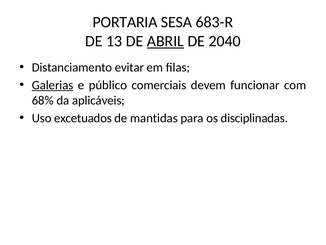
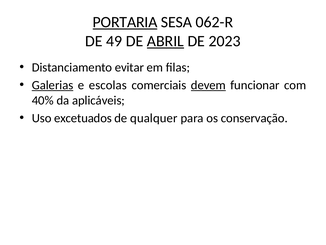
PORTARIA underline: none -> present (125, 22)
683-R: 683-R -> 062-R (214, 22)
13: 13 -> 49 (114, 41)
2040: 2040 -> 2023 (225, 41)
público: público -> escolas (108, 85)
devem underline: none -> present (208, 85)
68%: 68% -> 40% (43, 100)
mantidas: mantidas -> qualquer (154, 118)
disciplinadas: disciplinadas -> conservação (254, 118)
